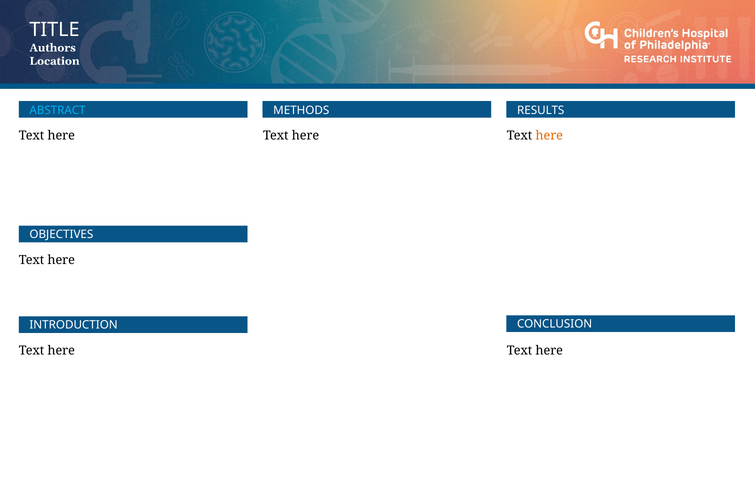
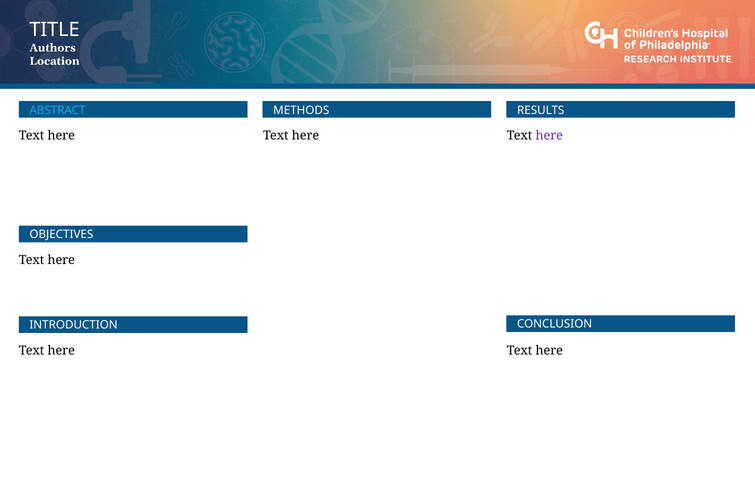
here colour: orange -> purple (549, 135)
